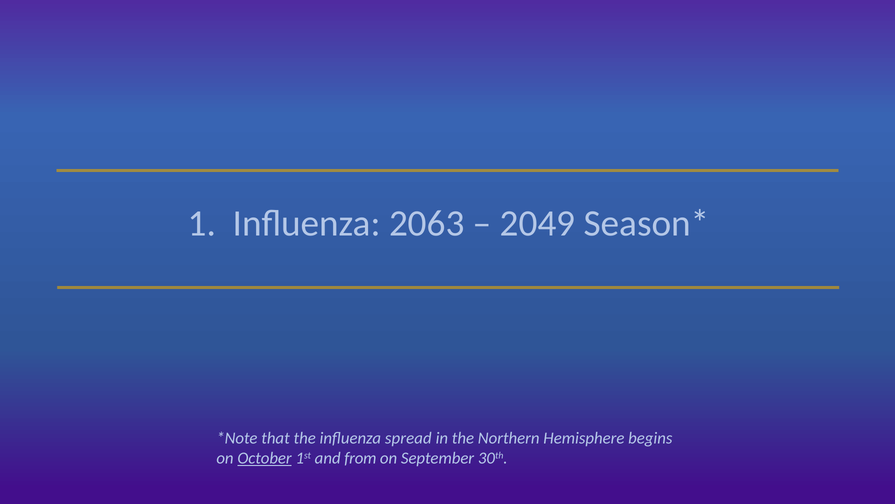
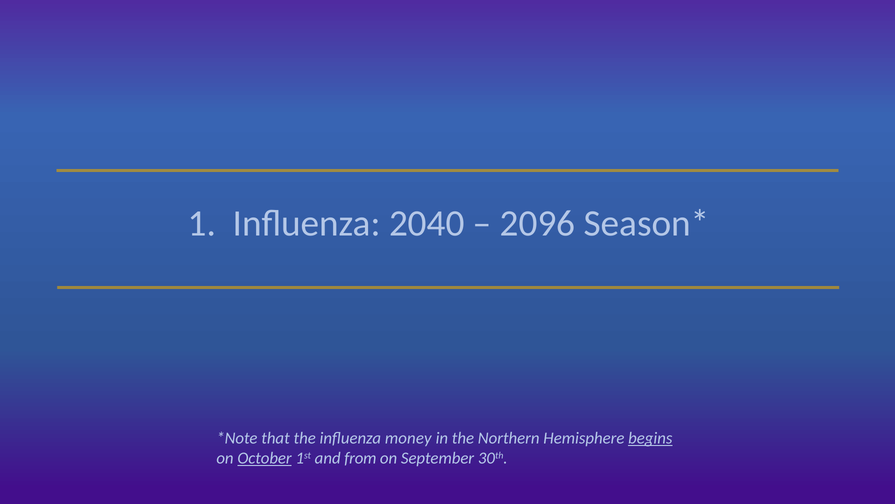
2063: 2063 -> 2040 (427, 223)
2049: 2049 -> 2096 (538, 223)
spread: spread -> money (408, 438)
begins underline: none -> present (650, 438)
